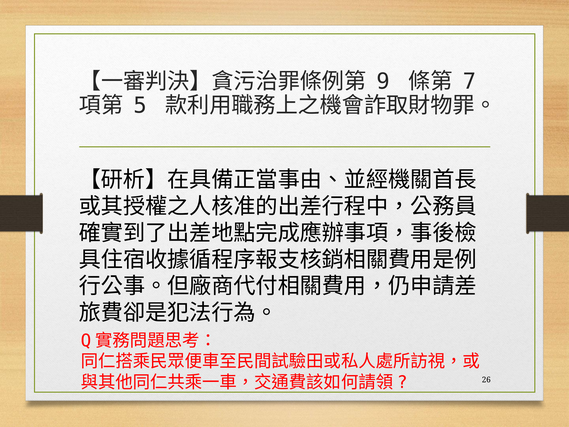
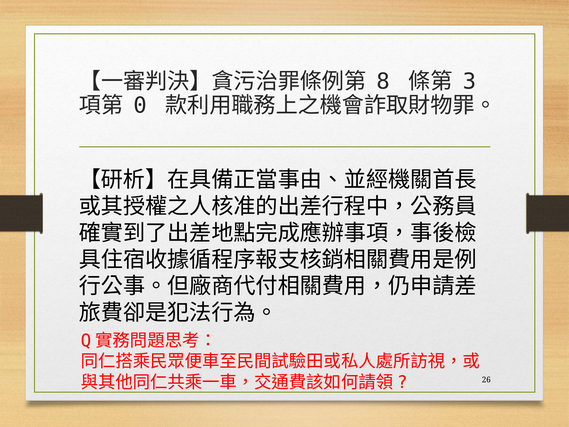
9: 9 -> 8 (383, 81)
7: 7 -> 3 (469, 81)
5: 5 -> 0 (140, 105)
